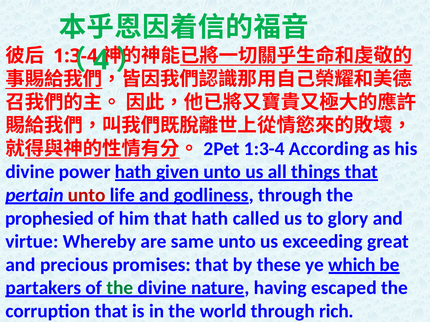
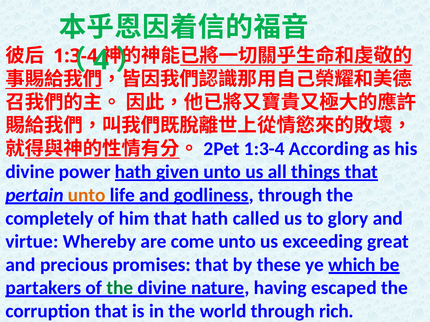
unto colour: red -> orange (87, 195)
prophesied: prophesied -> completely (50, 219)
same: same -> come (193, 242)
